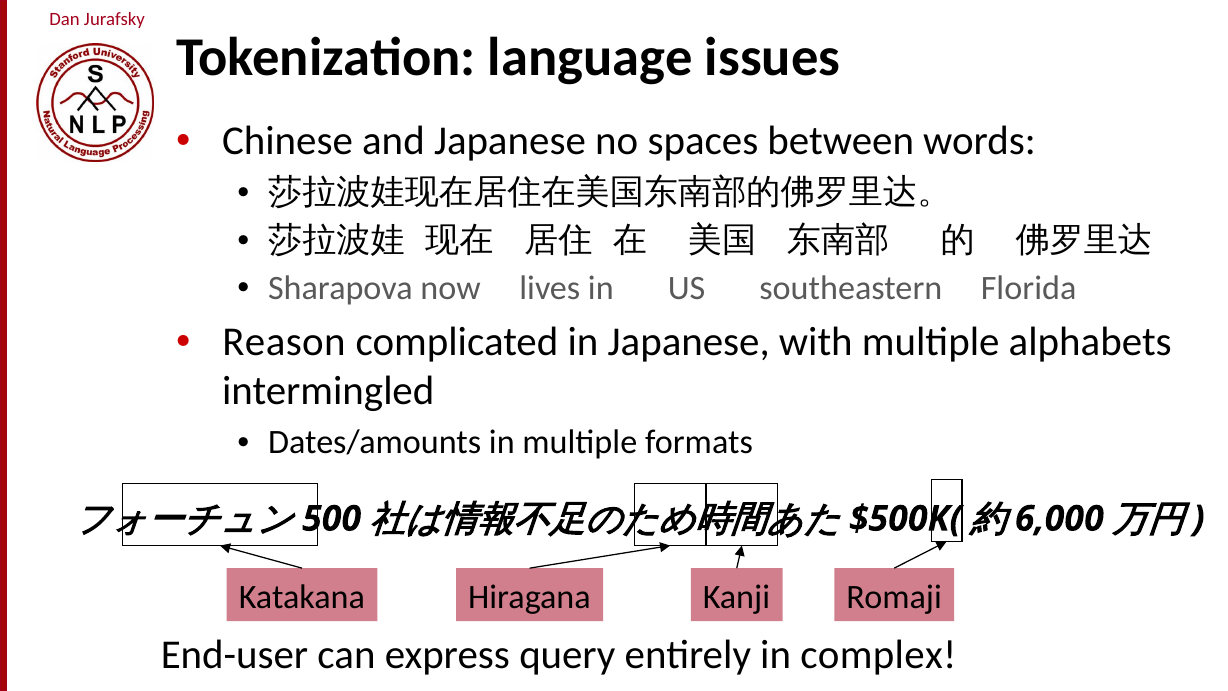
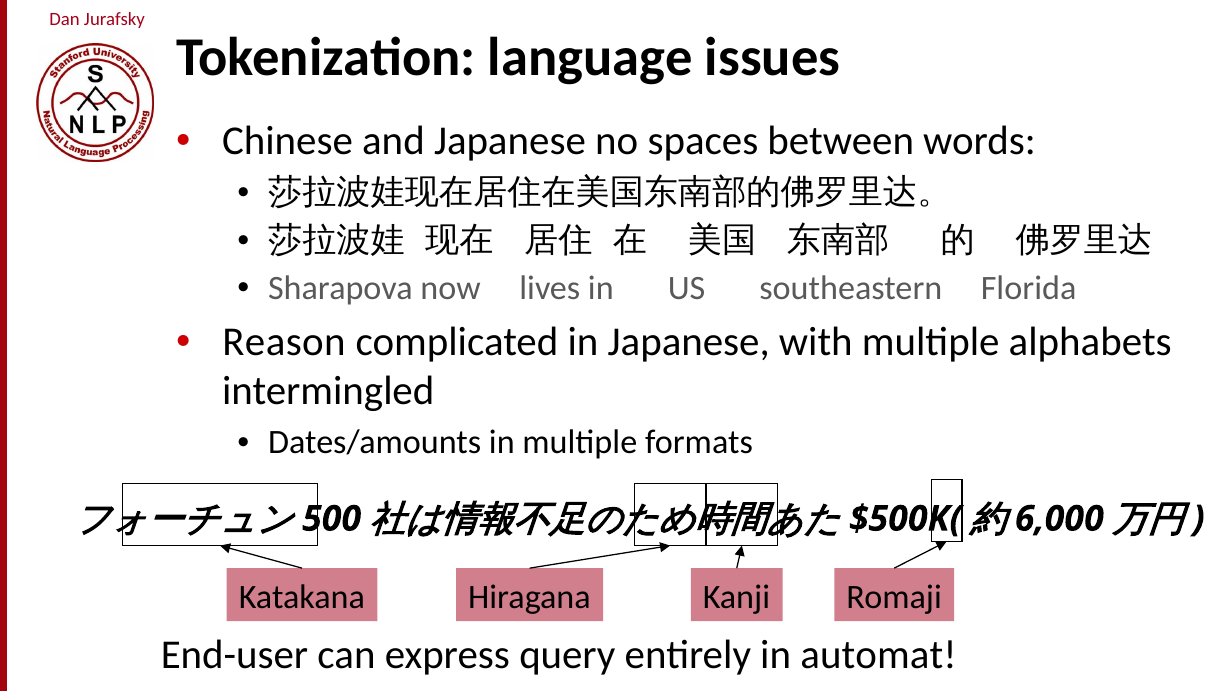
complex: complex -> automat (879, 655)
